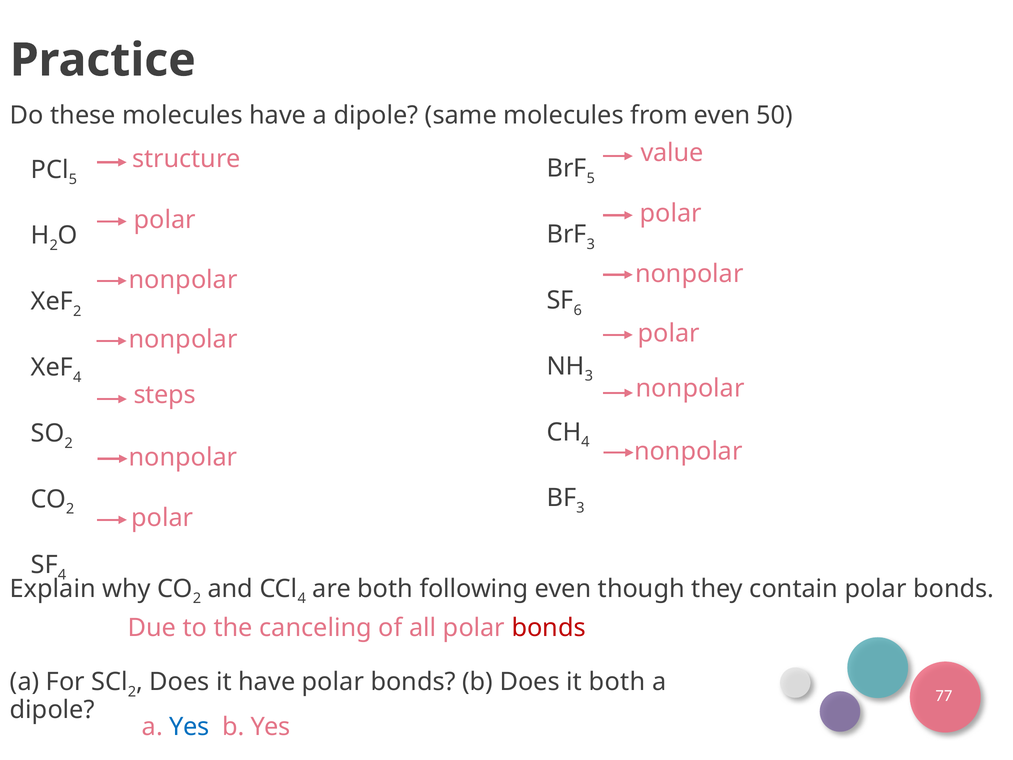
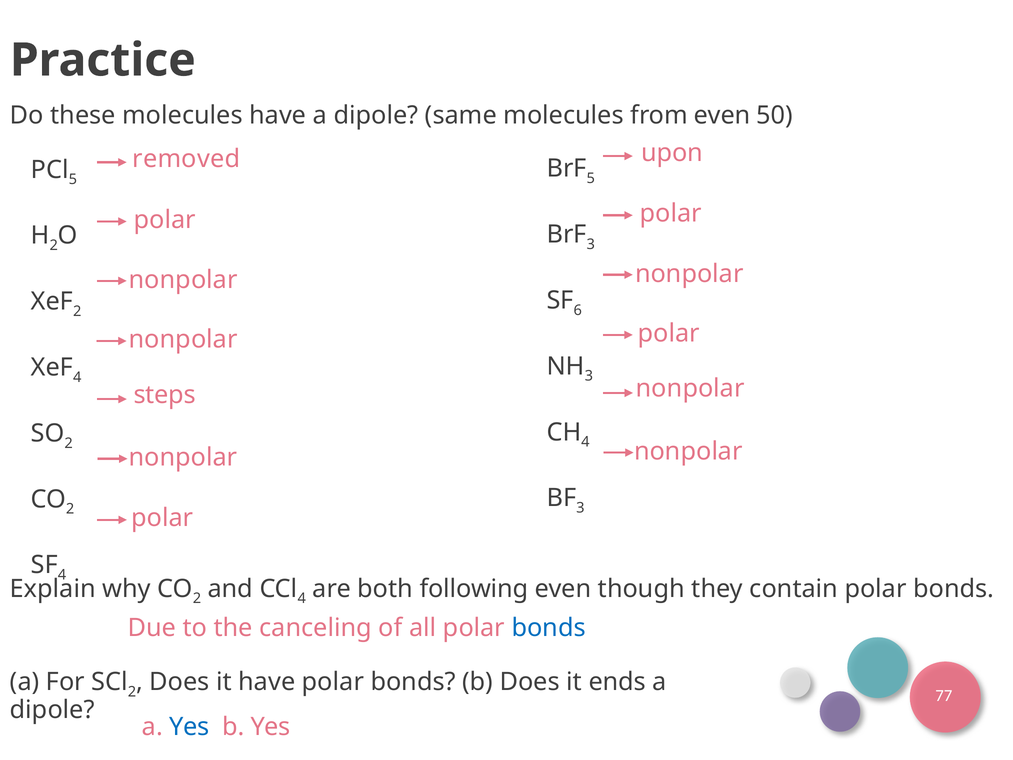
value: value -> upon (672, 153)
structure: structure -> removed (186, 159)
bonds colour: red -> blue (549, 628)
it both: both -> ends (617, 682)
